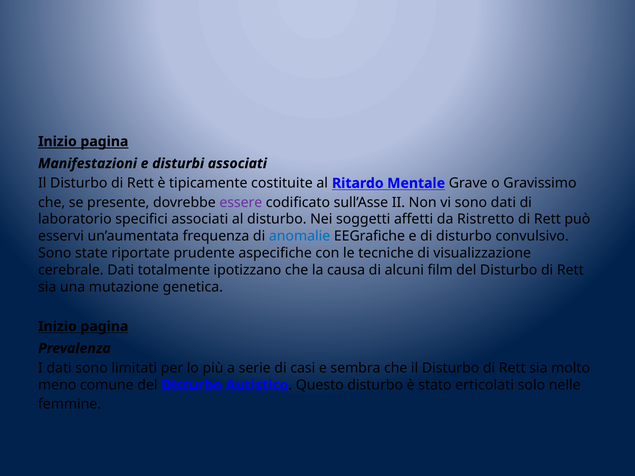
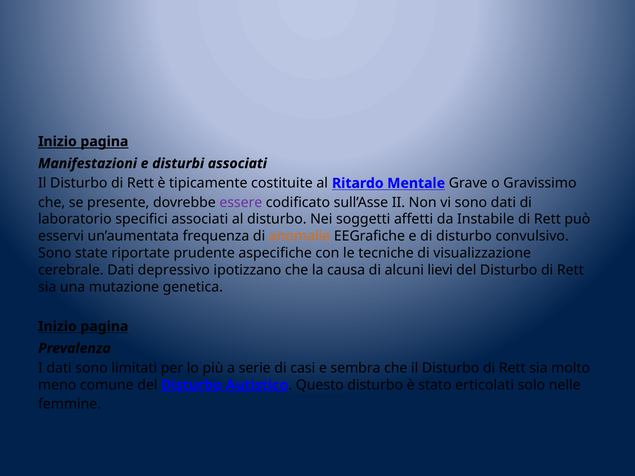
Ristretto: Ristretto -> Instabile (486, 219)
anomalie colour: blue -> orange (300, 236)
totalmente: totalmente -> depressivo (174, 270)
film: film -> lievi (440, 270)
